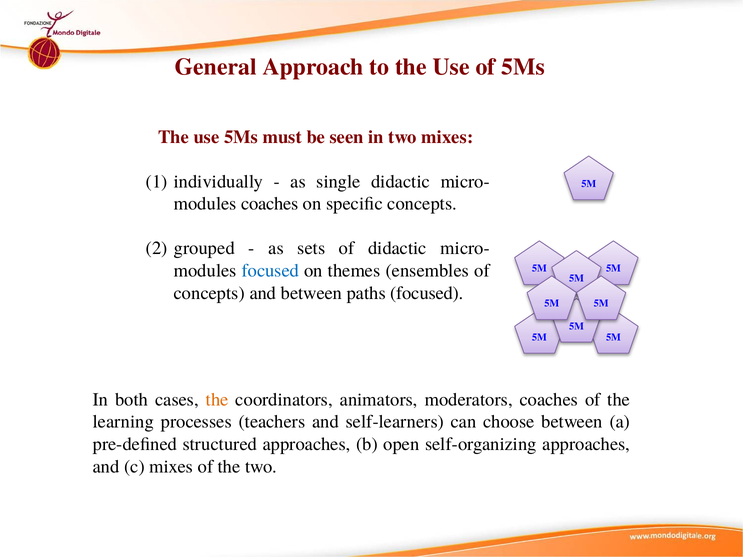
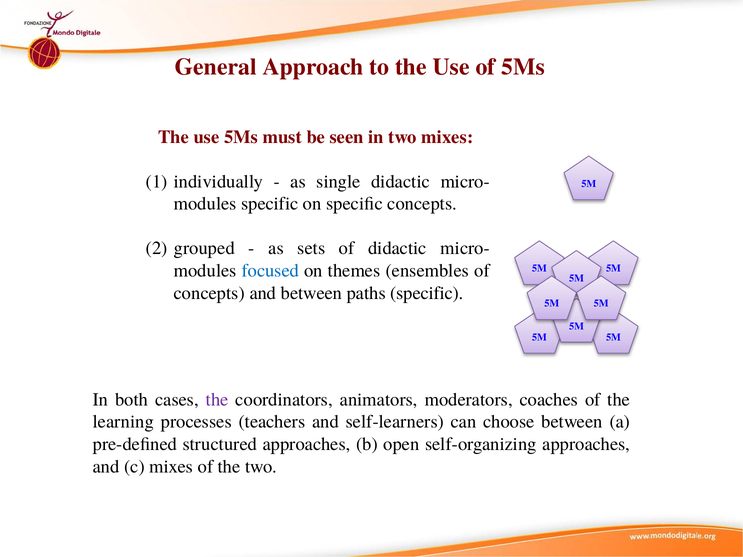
coaches: coaches -> specific (270, 204)
paths focused: focused -> specific (427, 293)
the colour: orange -> purple (217, 400)
